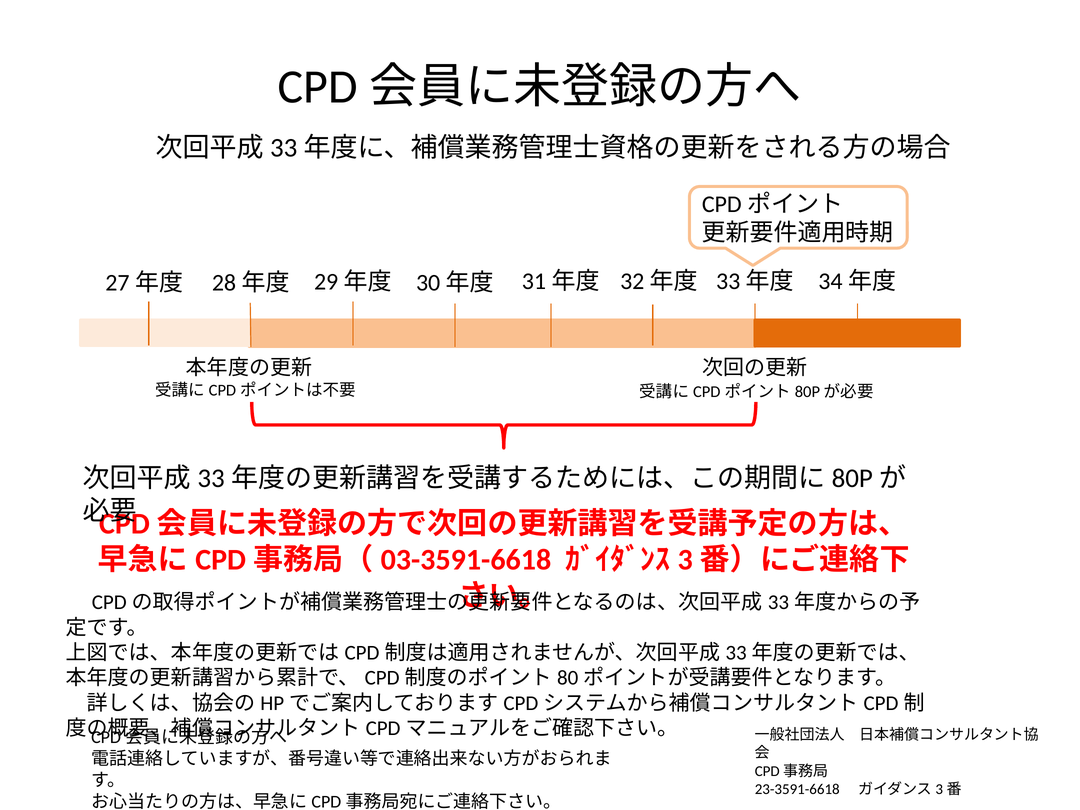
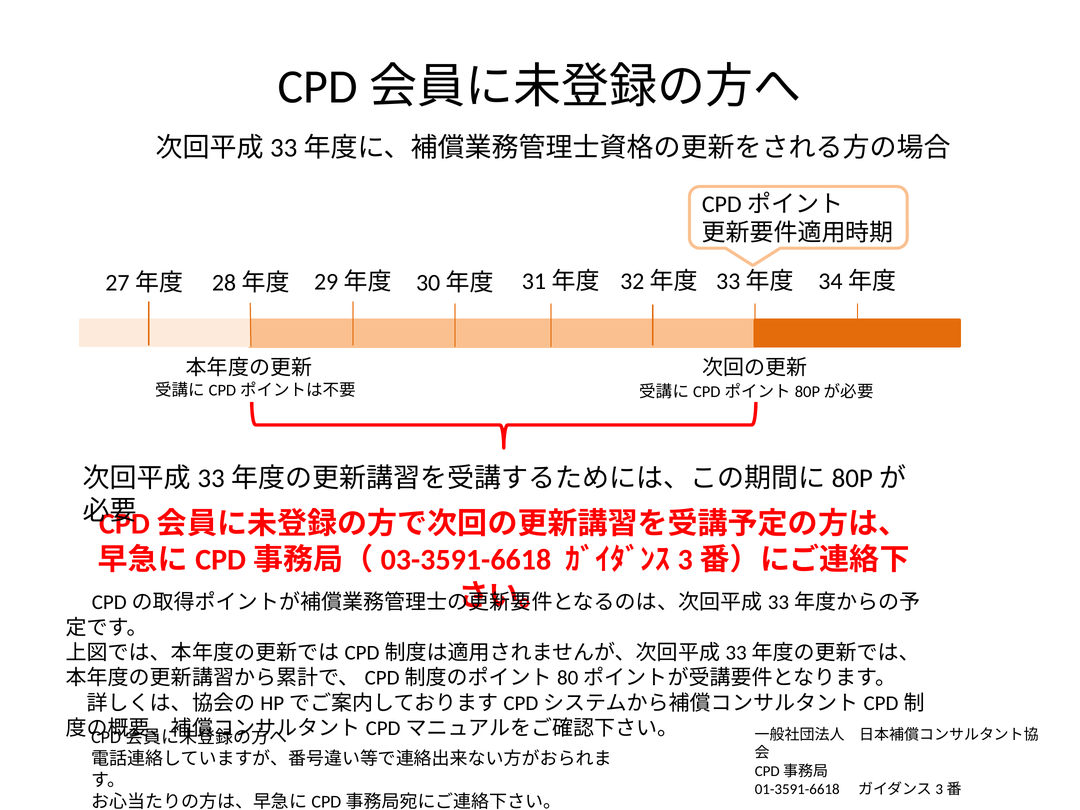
23-3591-6618: 23-3591-6618 -> 01-3591-6618 (797, 789)
